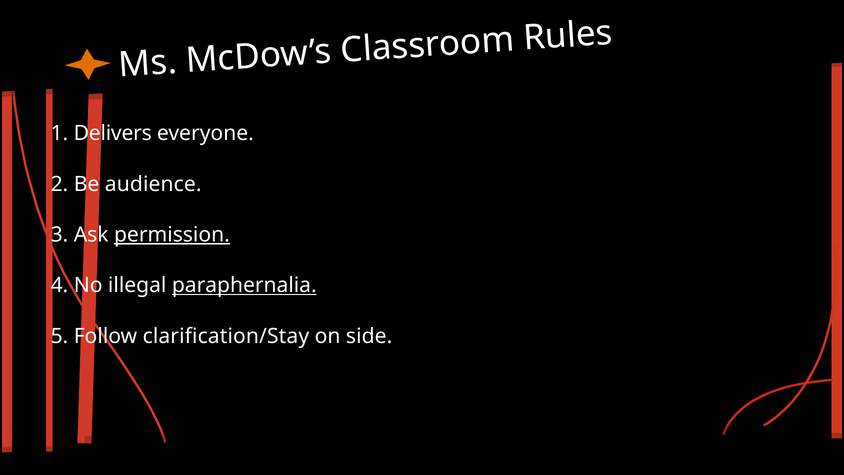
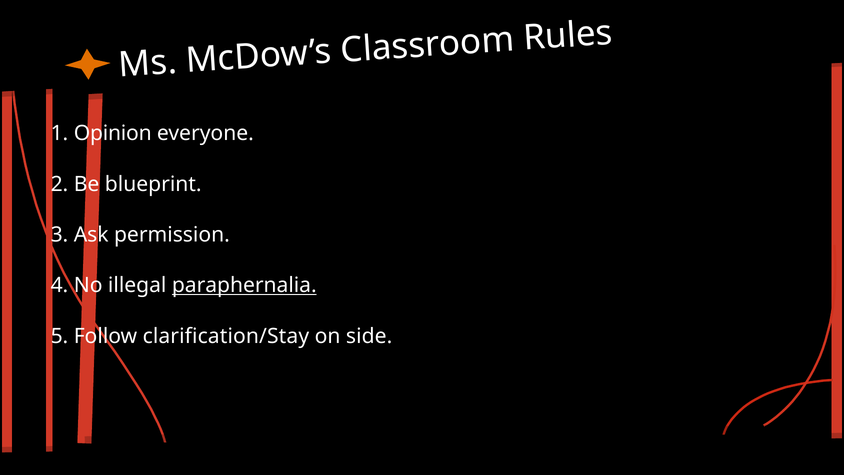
Delivers: Delivers -> Opinion (113, 133)
audience: audience -> blueprint (153, 184)
permission underline: present -> none (172, 235)
